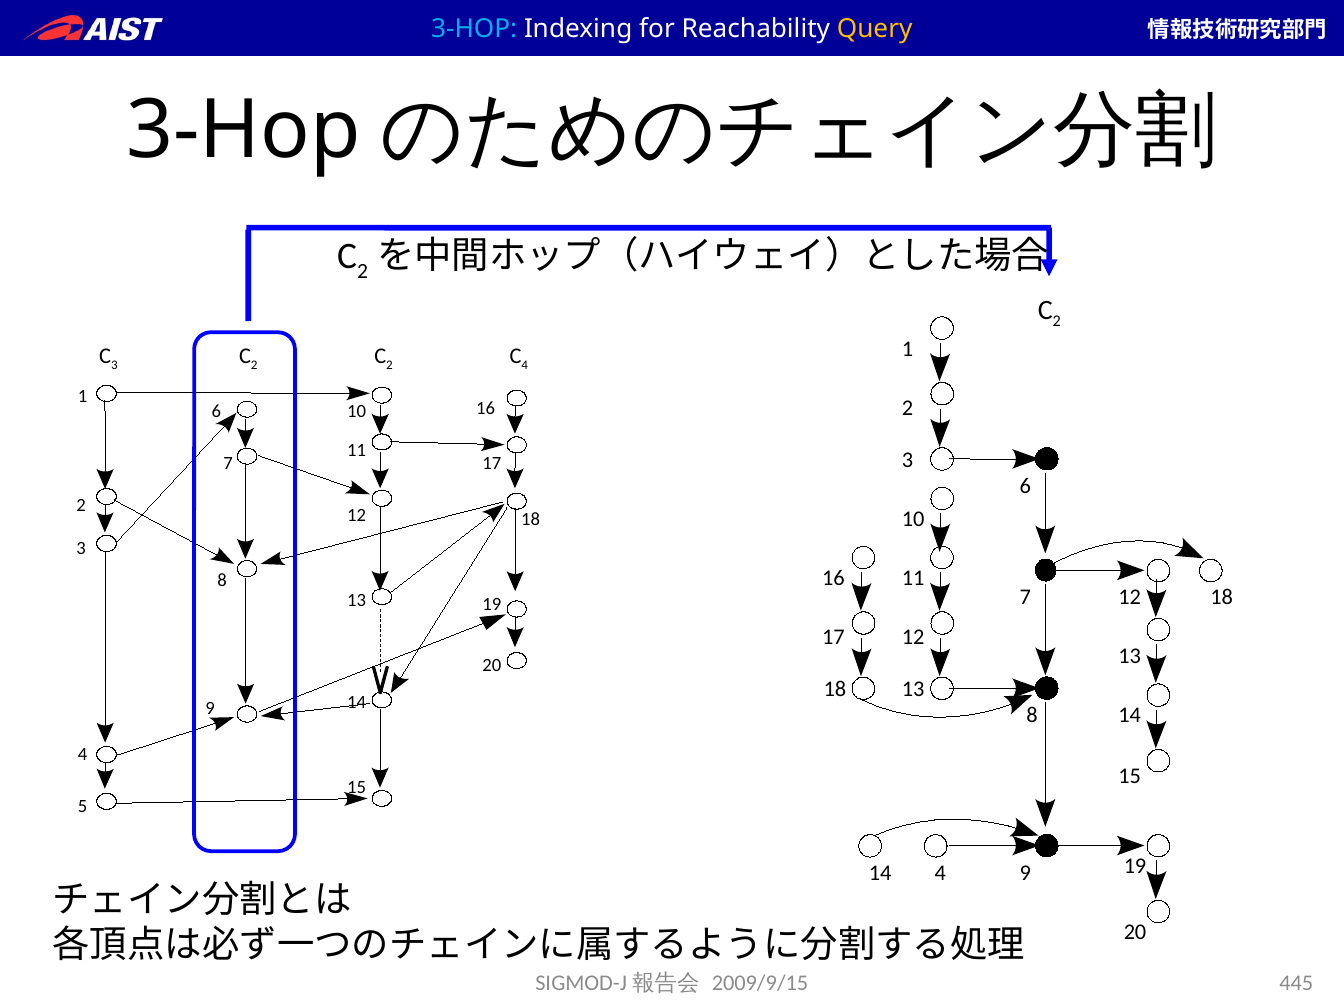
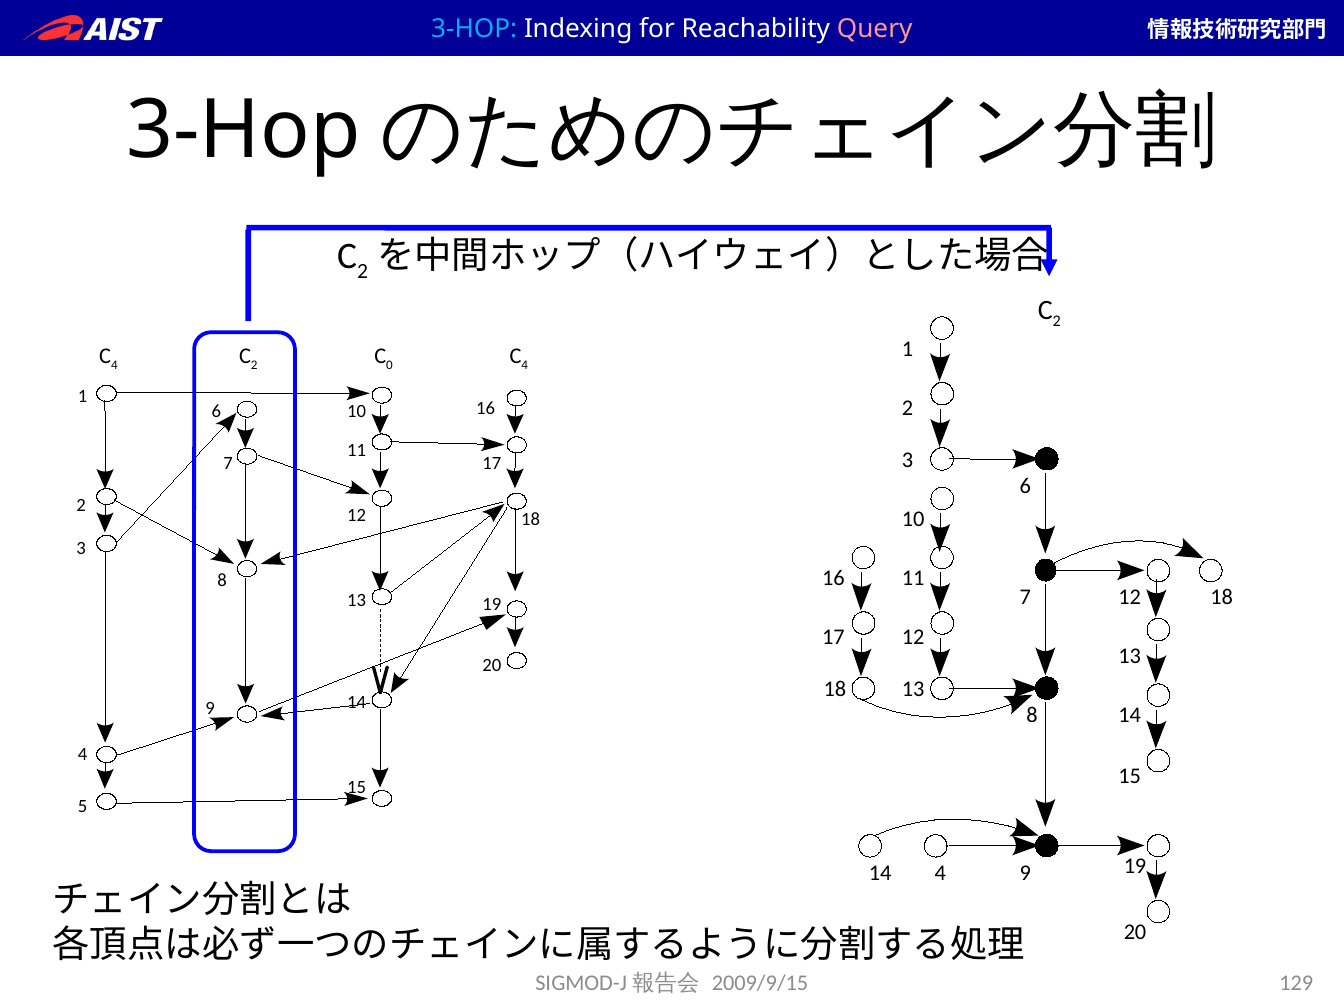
Query colour: yellow -> pink (875, 29)
3: 3 -> 4 (114, 365)
2: 2 -> 0 (389, 365)
445: 445 -> 129 (1296, 983)
